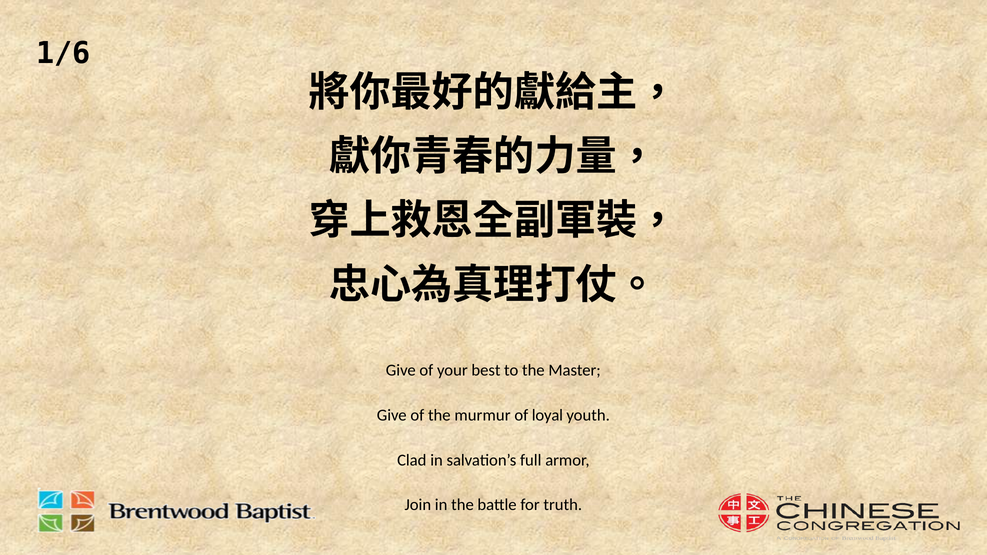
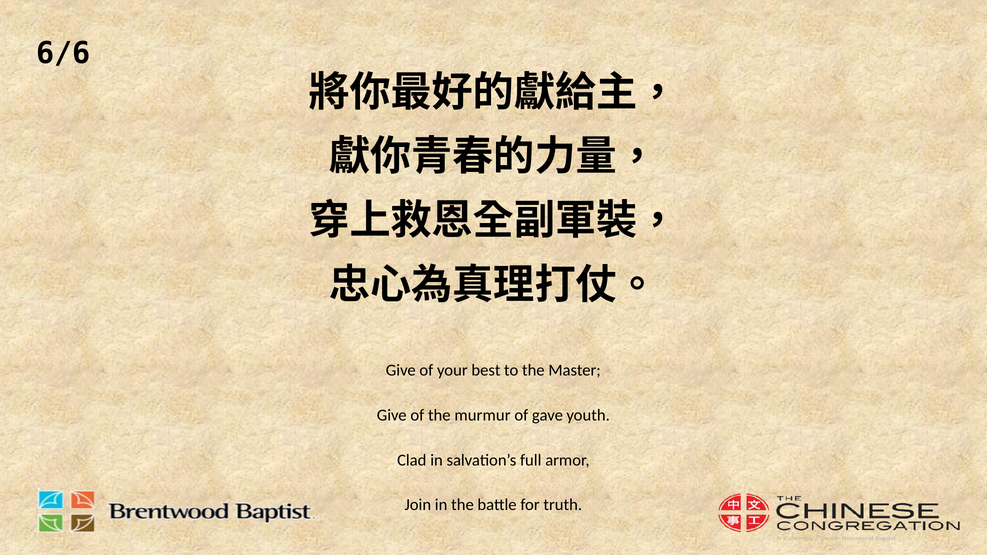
1/6: 1/6 -> 6/6 (63, 53)
loyal: loyal -> gave (547, 415)
